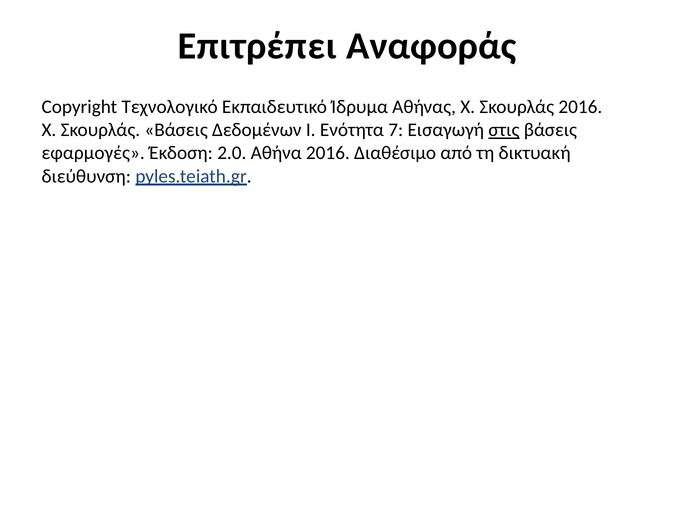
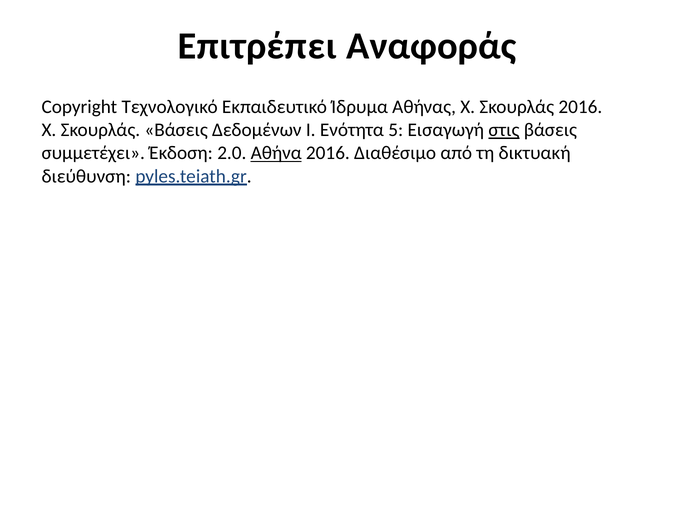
7: 7 -> 5 (396, 130)
εφαρμογές: εφαρμογές -> συμμετέχει (93, 153)
Αθήνα underline: none -> present (276, 153)
